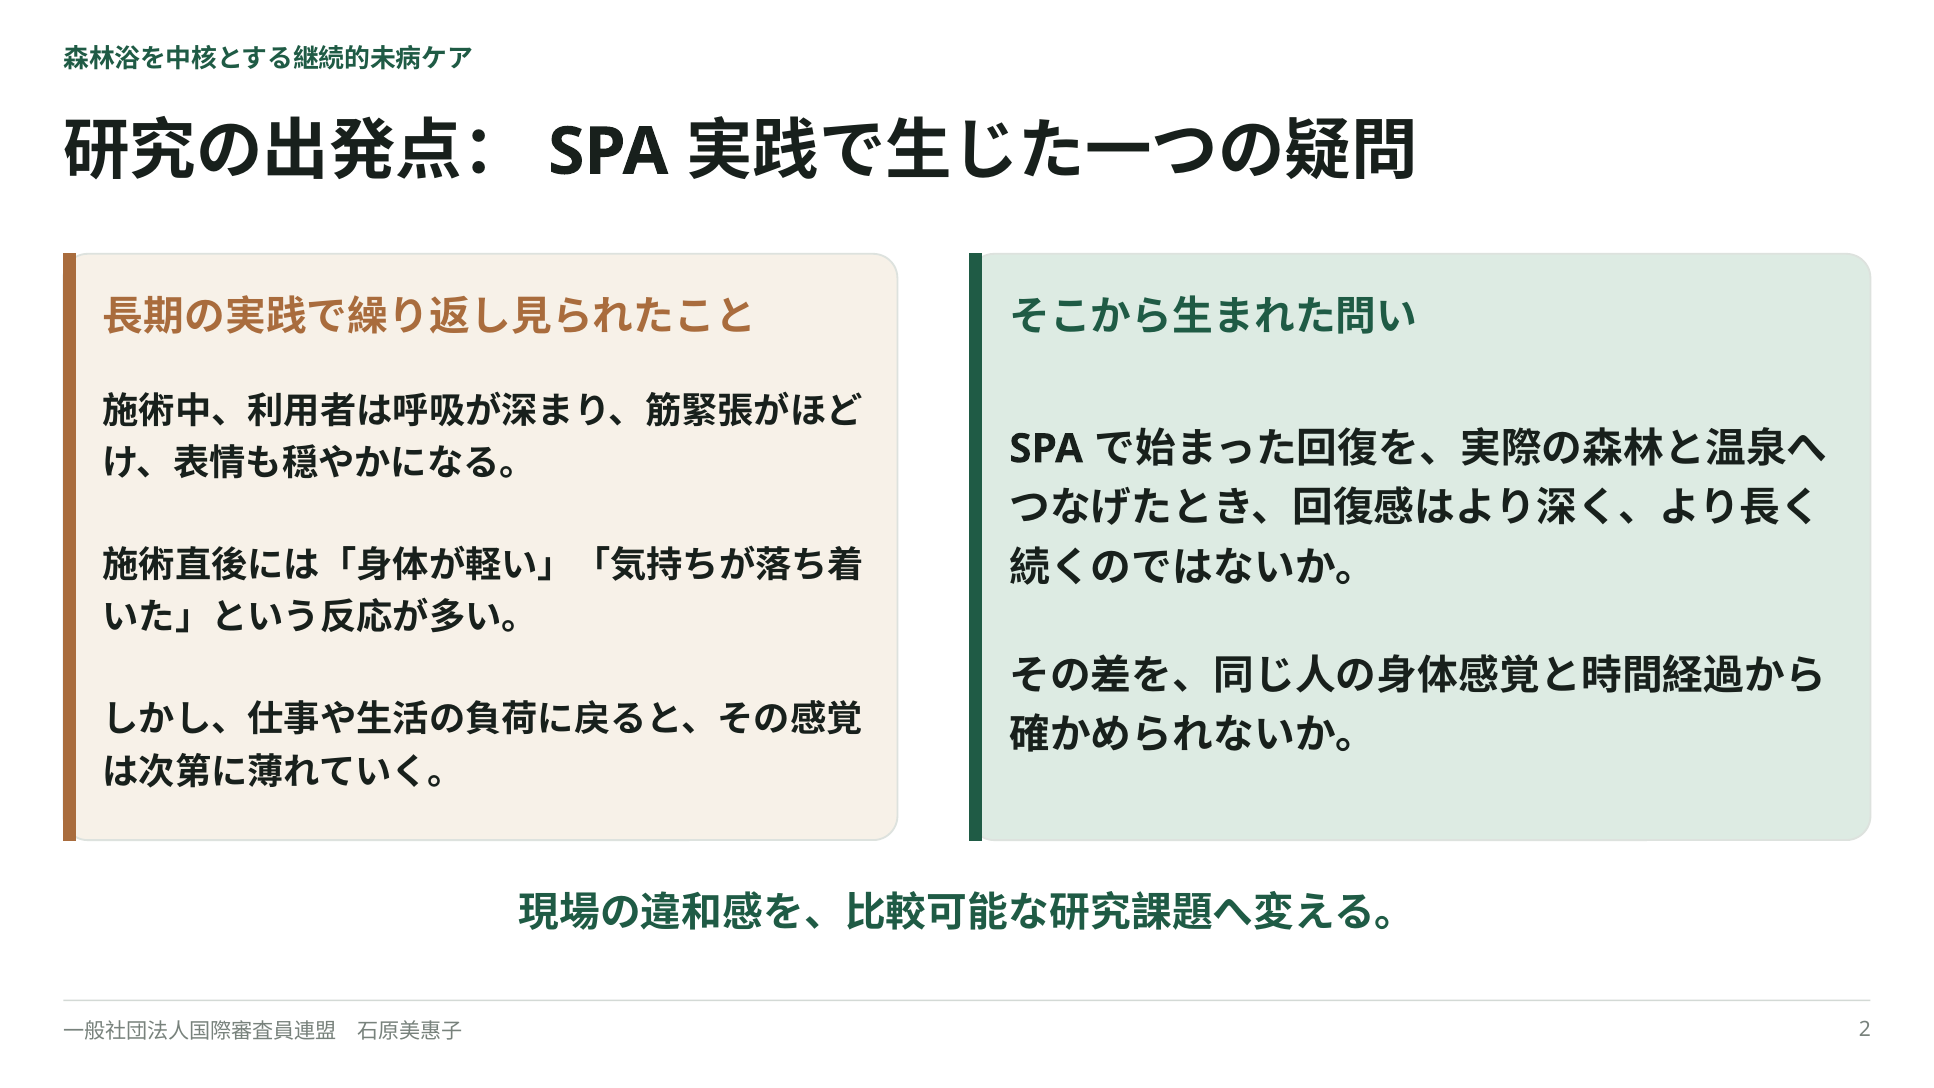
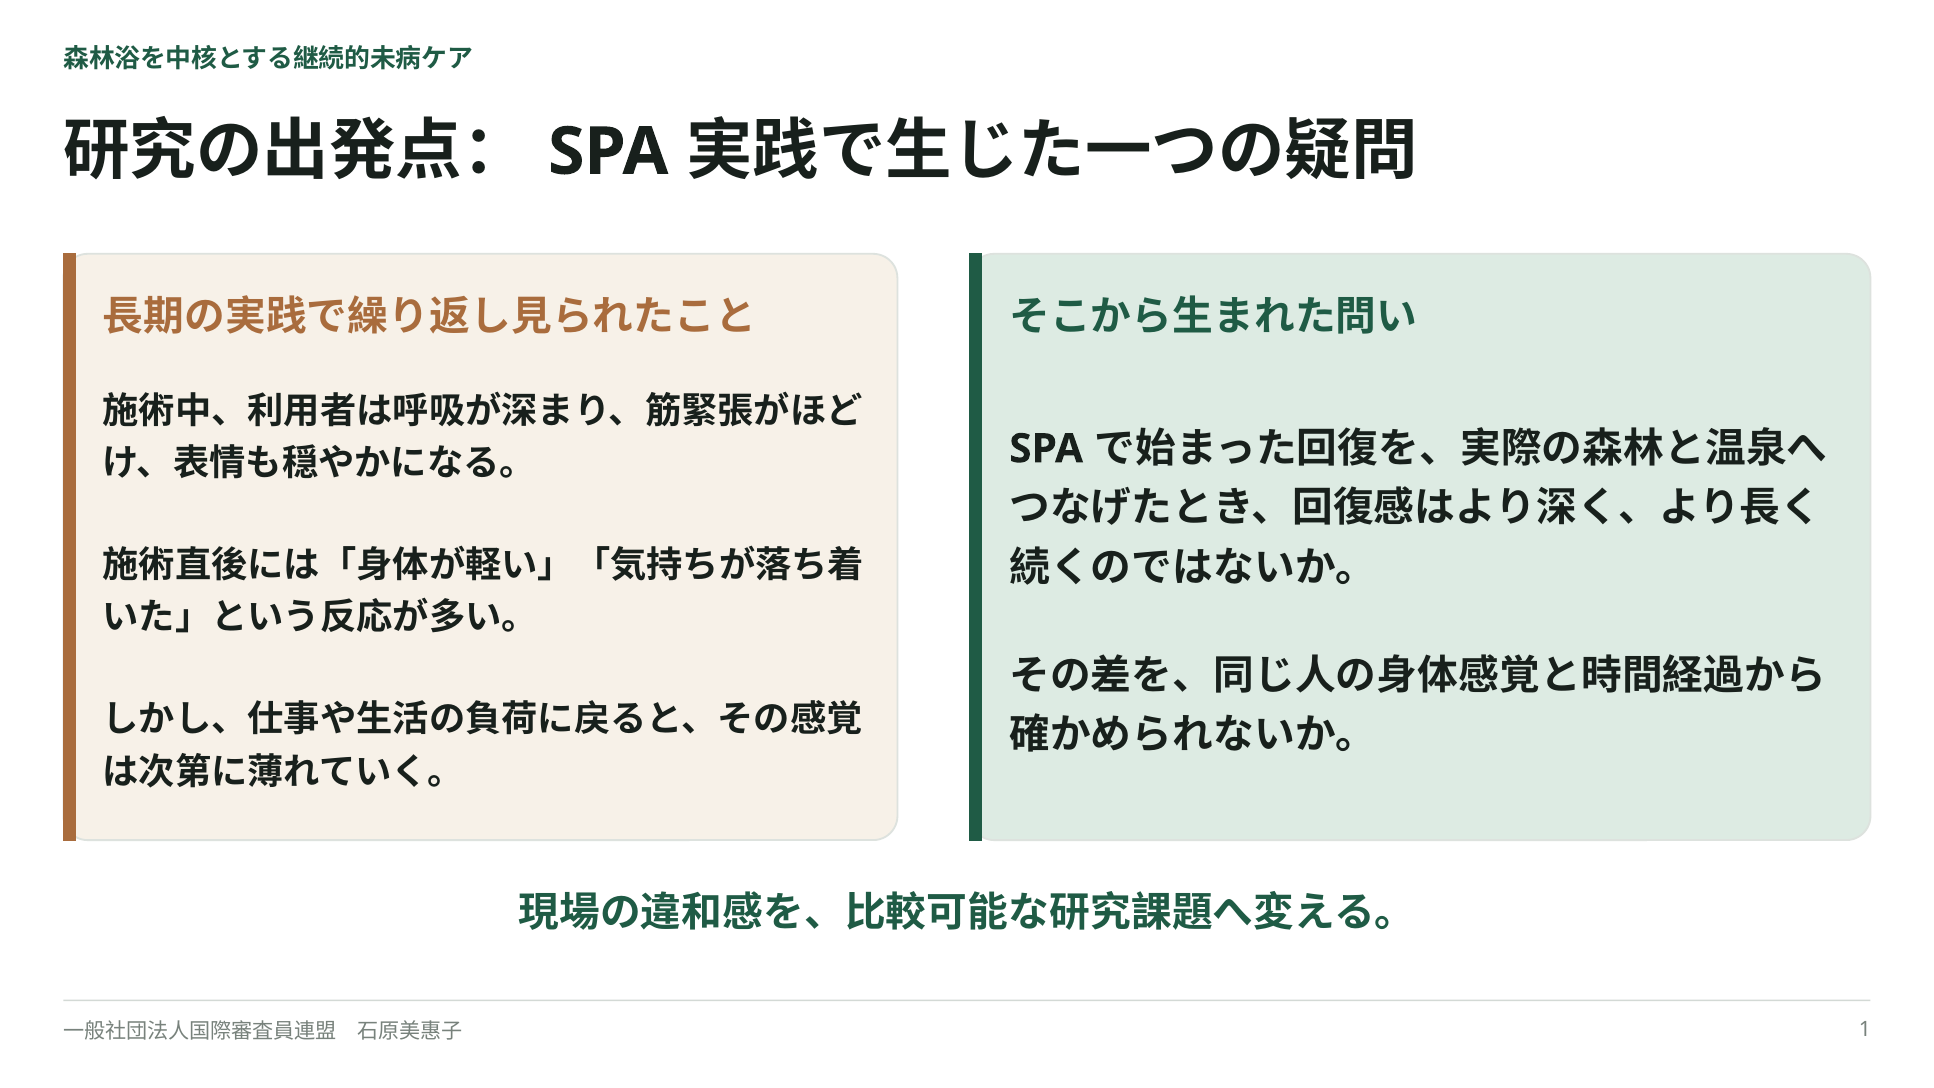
2: 2 -> 1 (1865, 1029)
